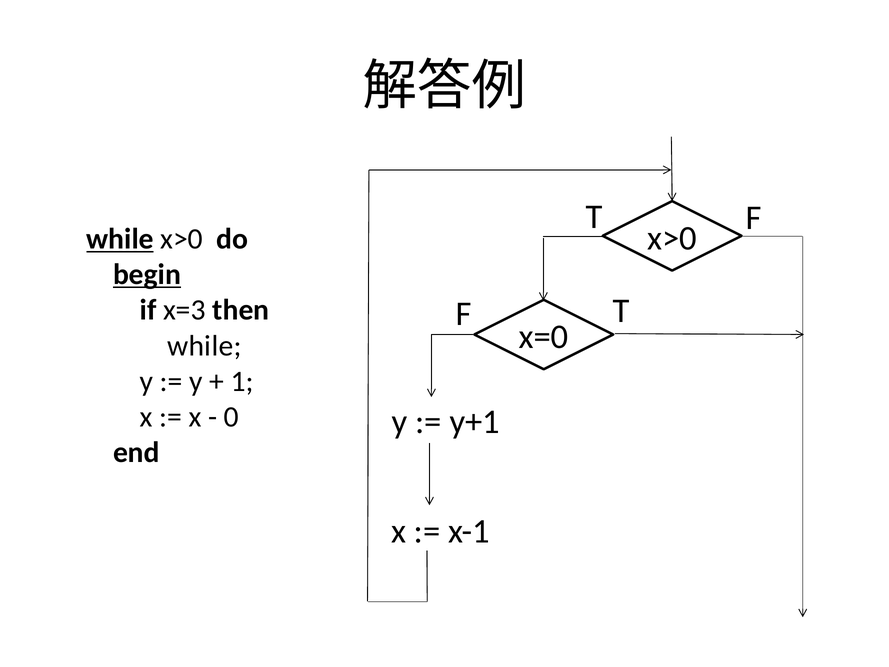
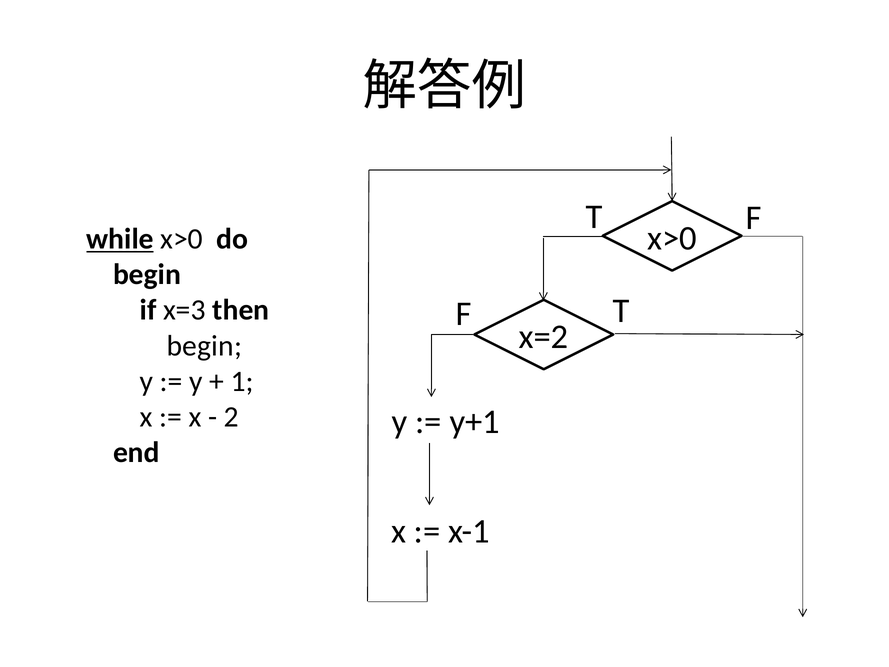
begin underline: present -> none (147, 274)
x=0: x=0 -> x=2 (544, 337)
while: while -> begin (204, 346)
0: 0 -> 2 (231, 417)
